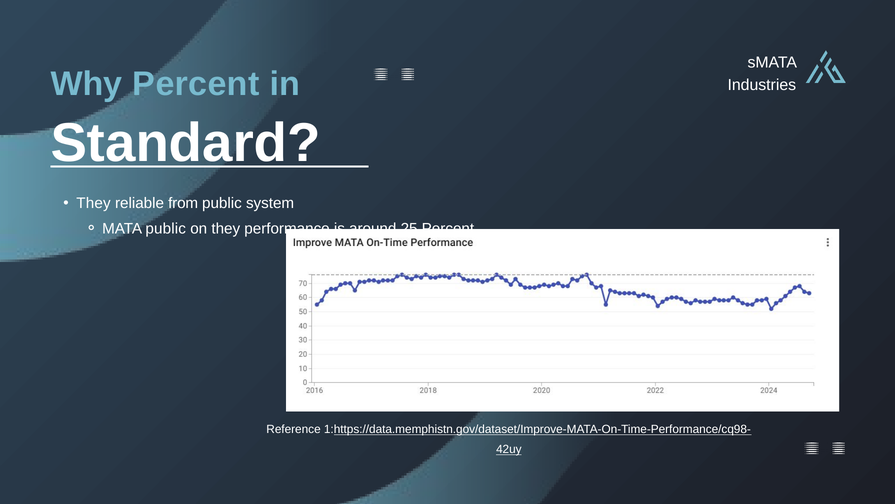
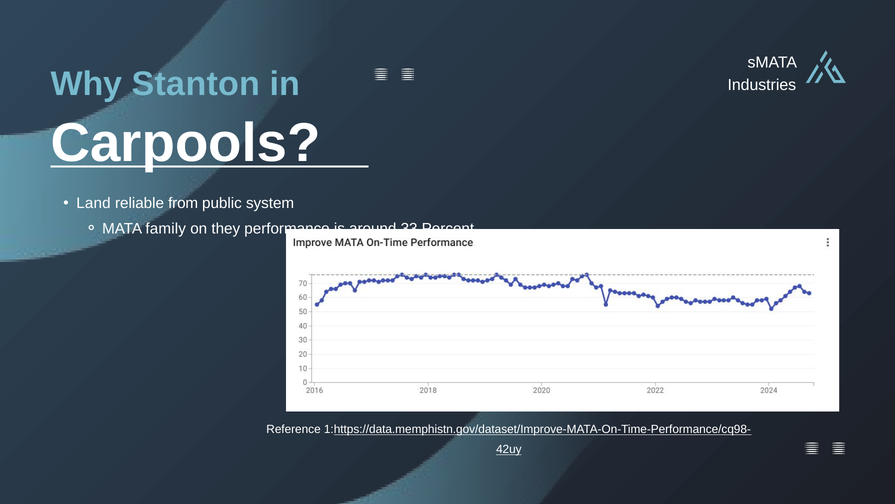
Why Percent: Percent -> Stanton (196, 84)
Standard: Standard -> Carpools (186, 143)
They: They -> Land (93, 203)
MATA public: public -> family (166, 229)
25: 25 -> 33 (409, 229)
